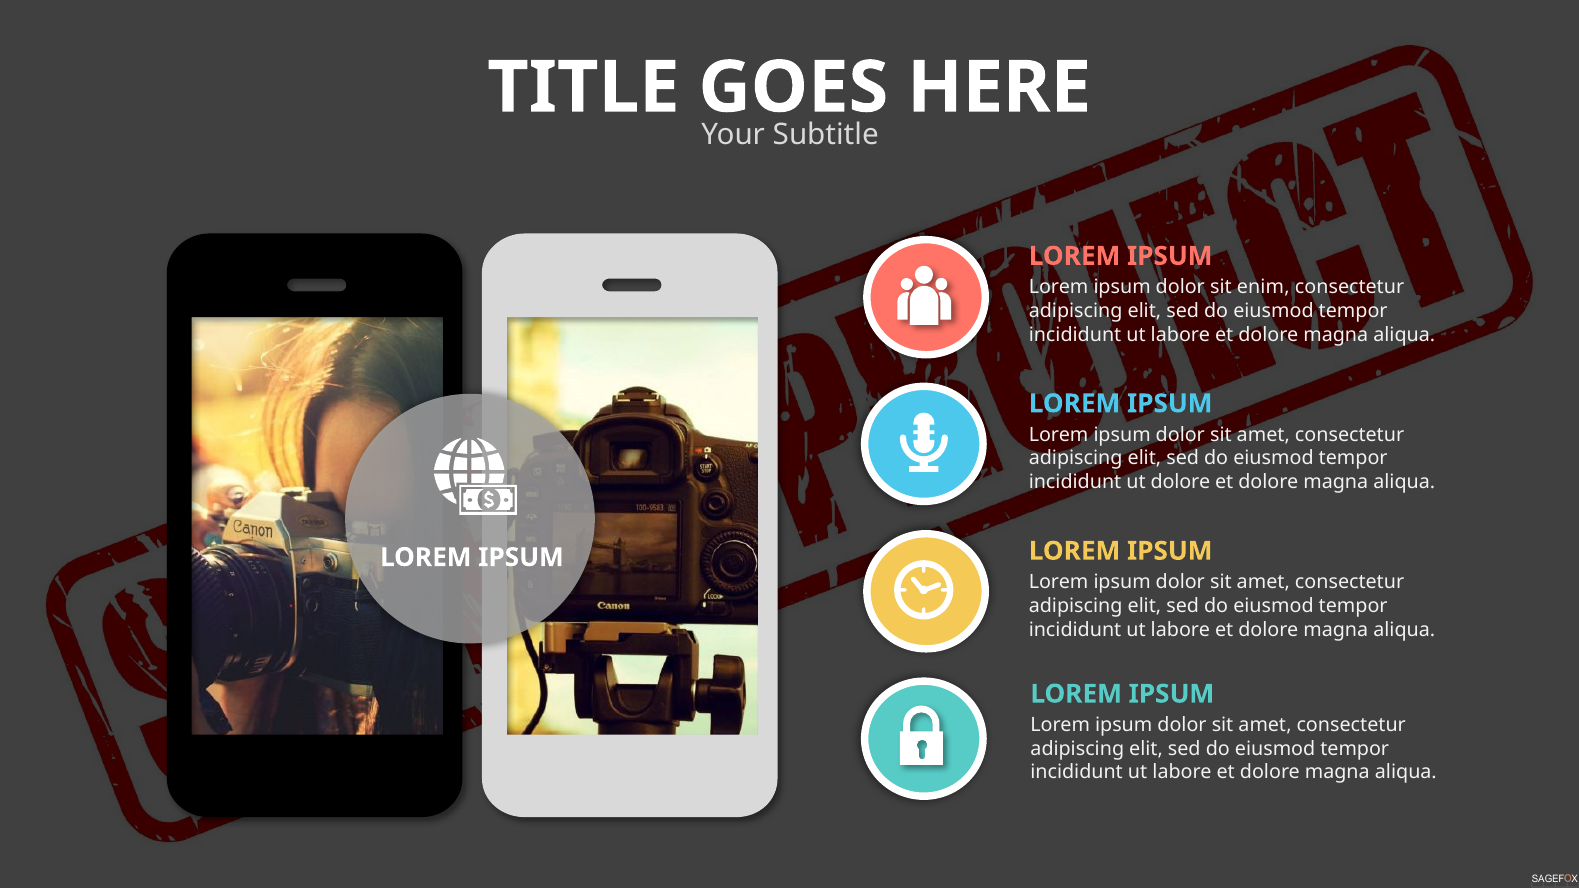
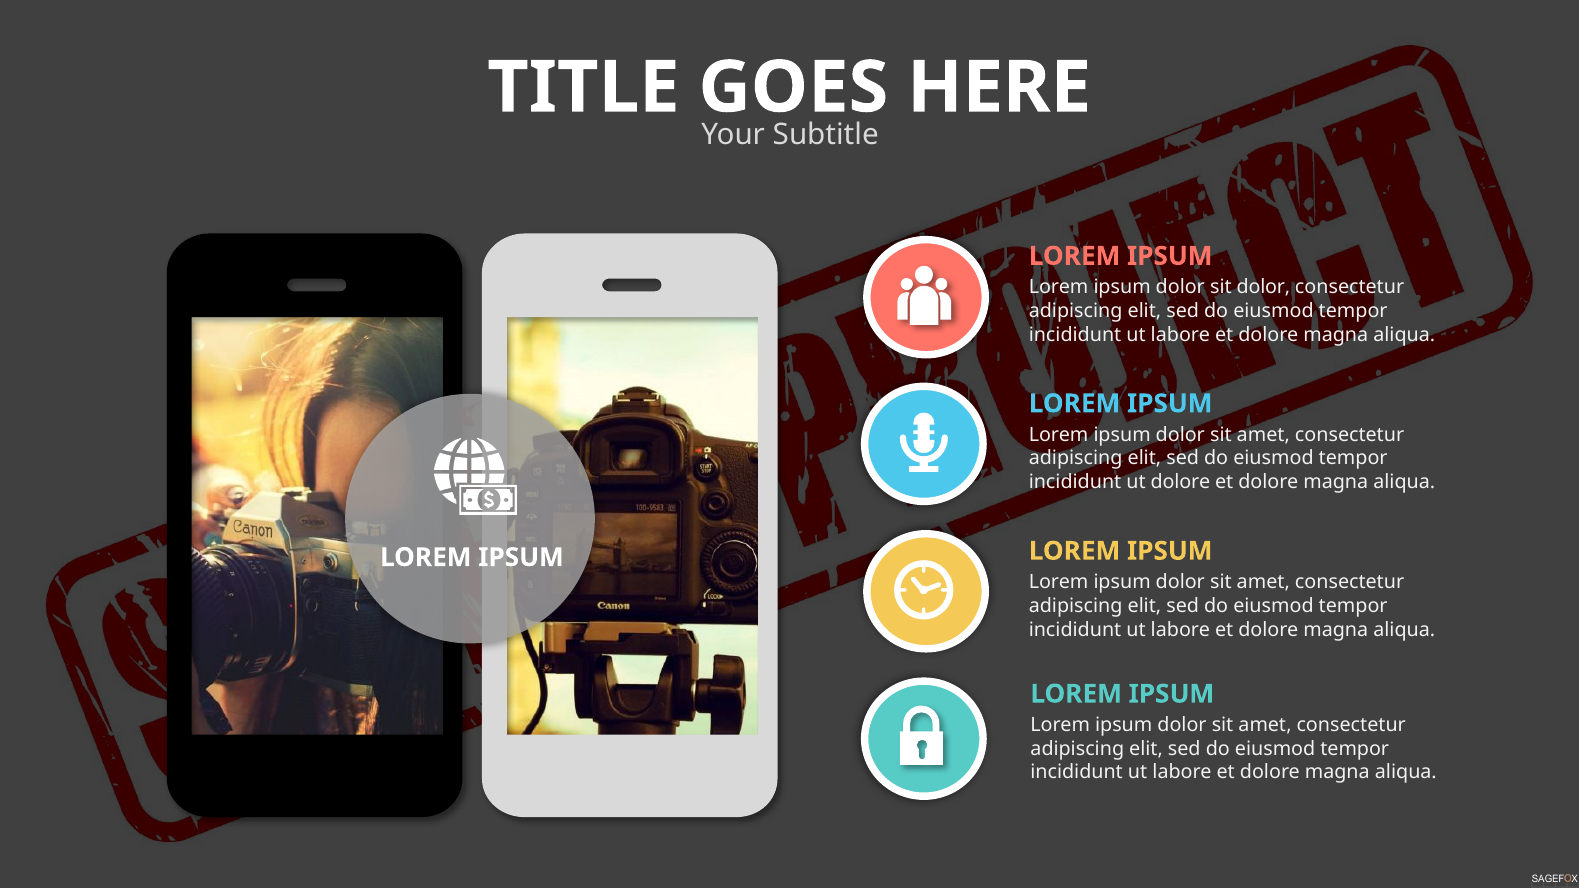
sit enim: enim -> dolor (1263, 287)
